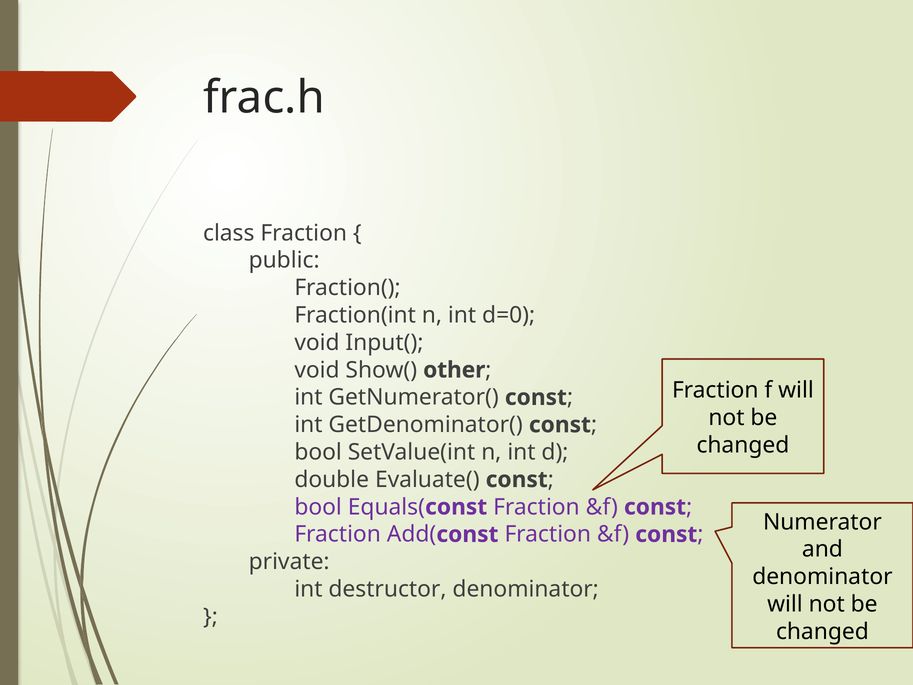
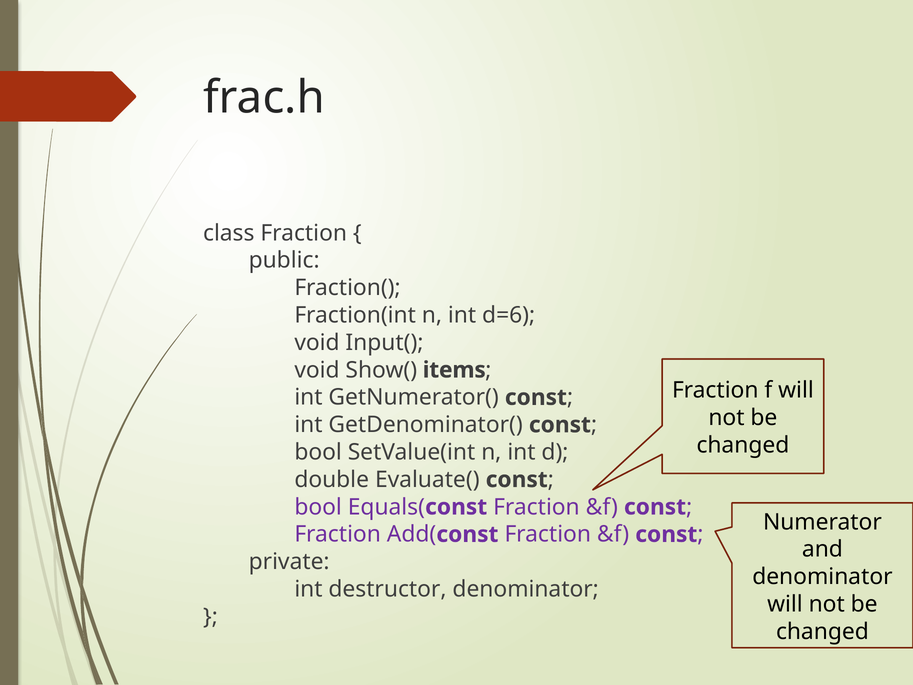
d=0: d=0 -> d=6 (509, 315)
other: other -> items (454, 370)
